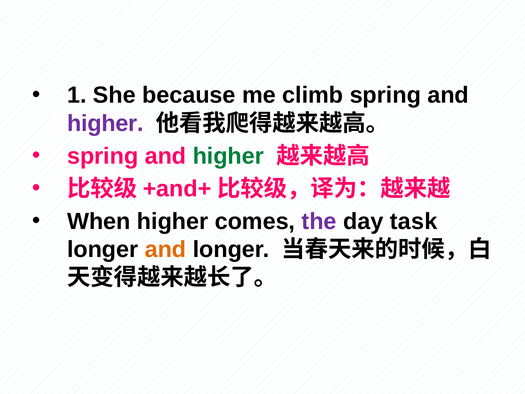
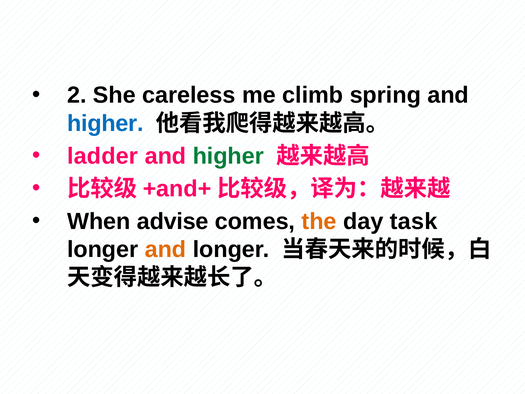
1: 1 -> 2 (77, 95)
because: because -> careless (189, 95)
higher colour: purple -> blue (105, 123)
spring: spring -> ladder (103, 156)
When higher: higher -> advise (173, 221)
the colour: purple -> orange (319, 221)
